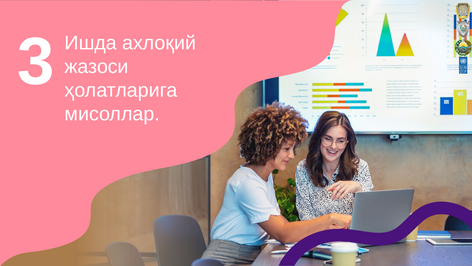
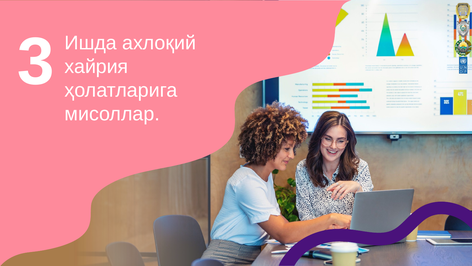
жазоси: жазоси -> xайрия (96, 67)
